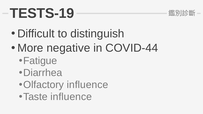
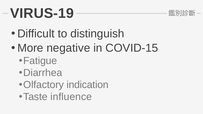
TESTS-19: TESTS-19 -> VIRUS-19 (42, 13)
COVID-44: COVID-44 -> COVID-15 (132, 48)
Olfactory influence: influence -> indication (88, 85)
